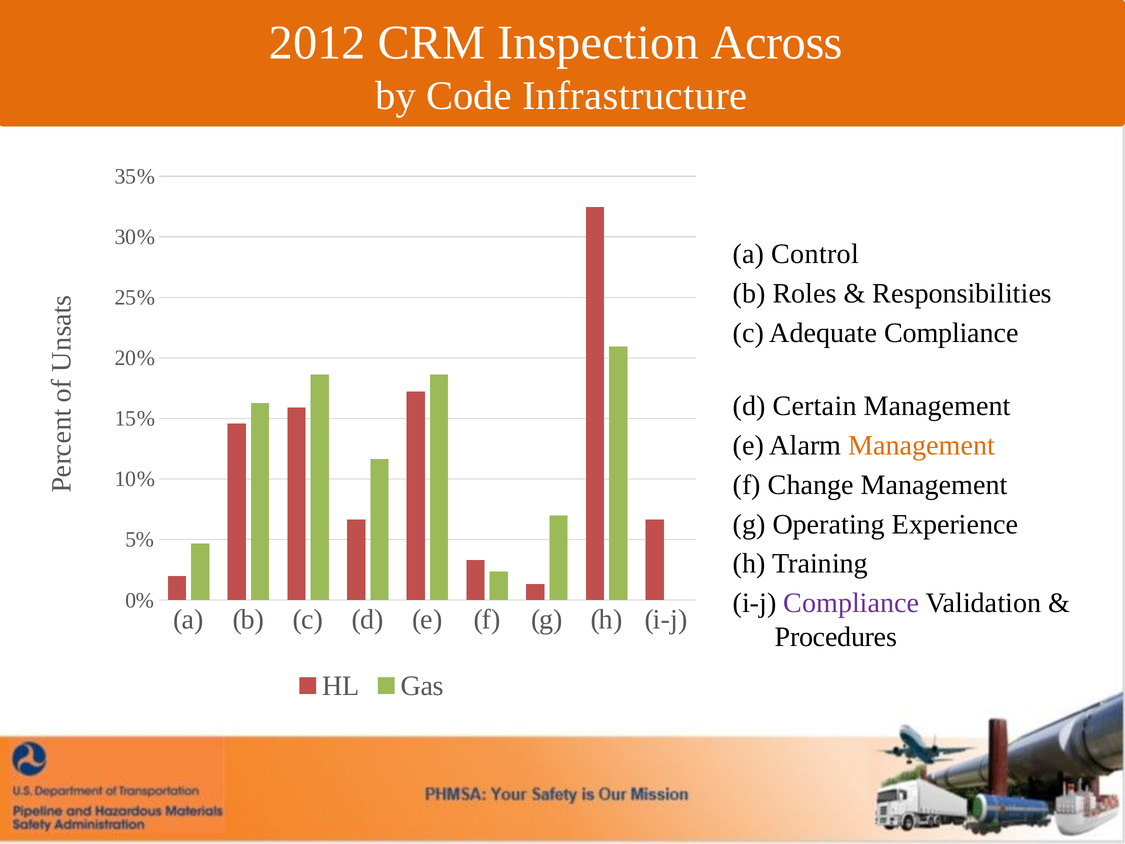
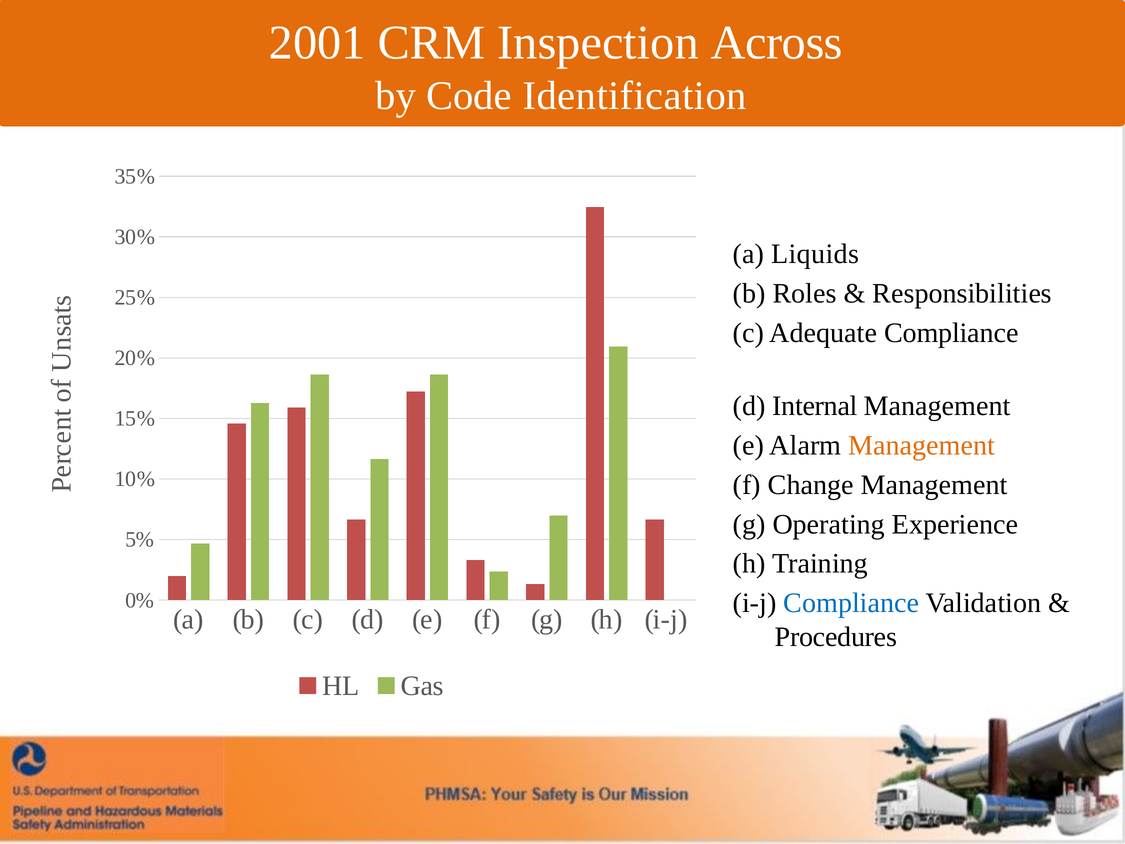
2012: 2012 -> 2001 (317, 43)
Infrastructure: Infrastructure -> Identification (635, 96)
Control: Control -> Liquids (815, 254)
Certain: Certain -> Internal (815, 406)
Compliance colour: purple -> blue (851, 603)
